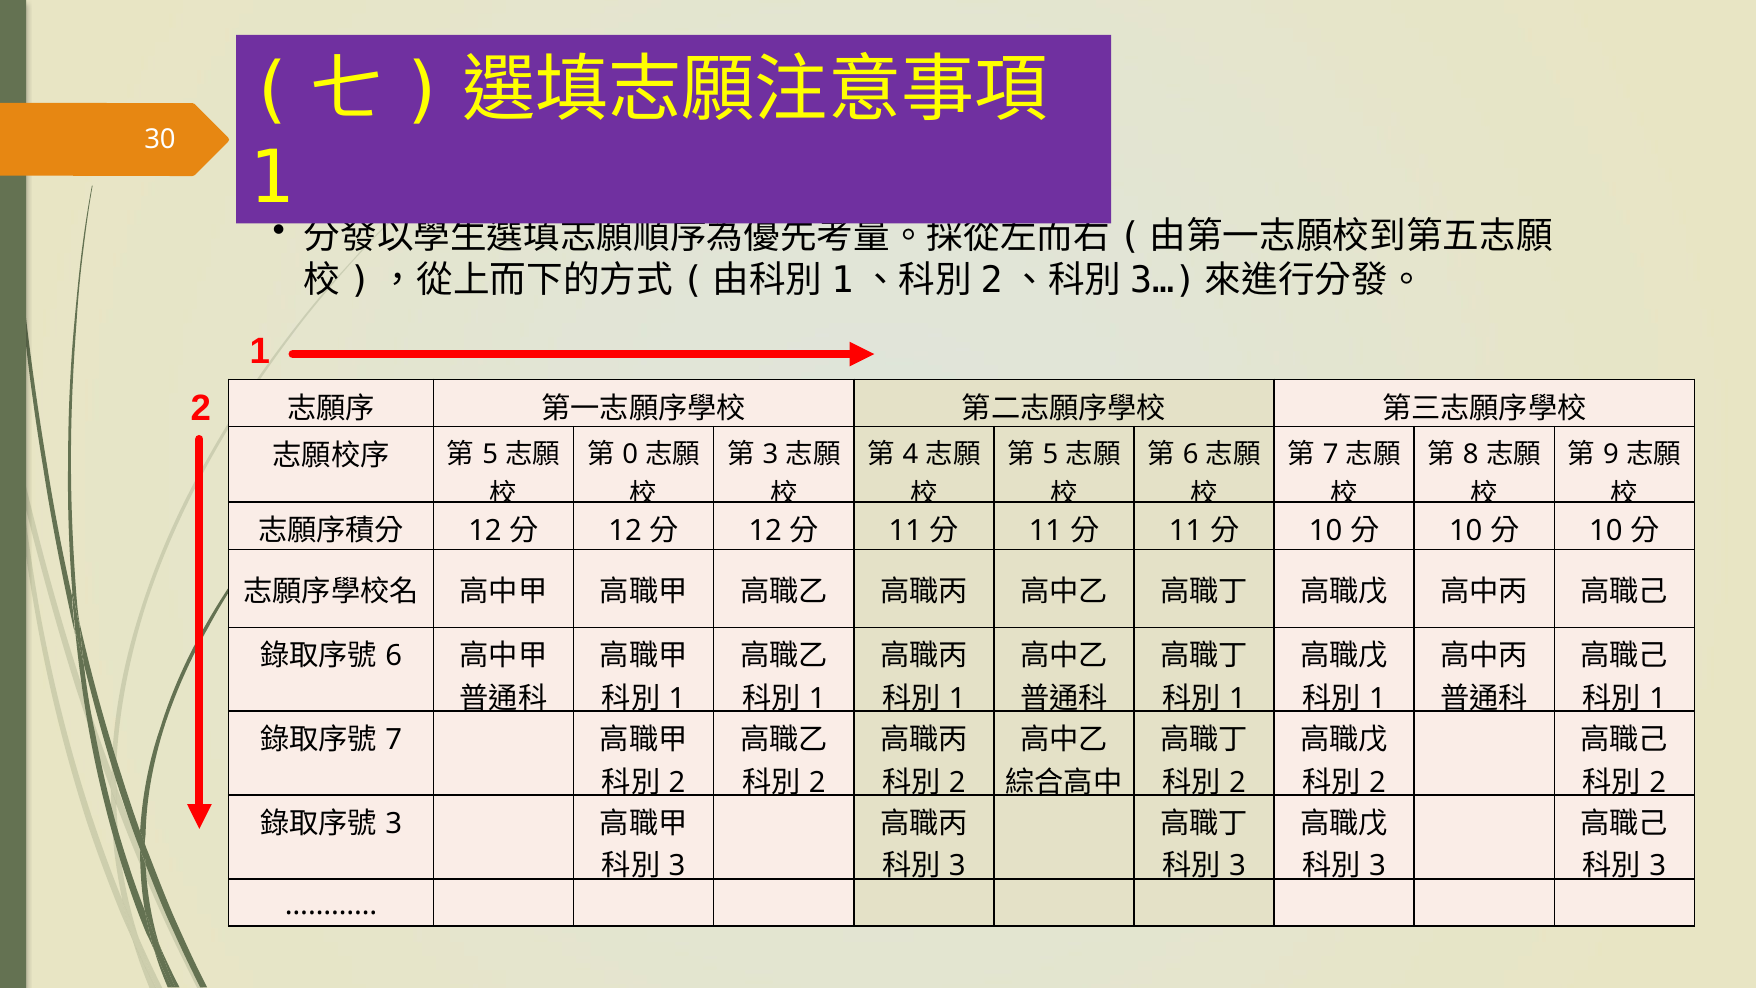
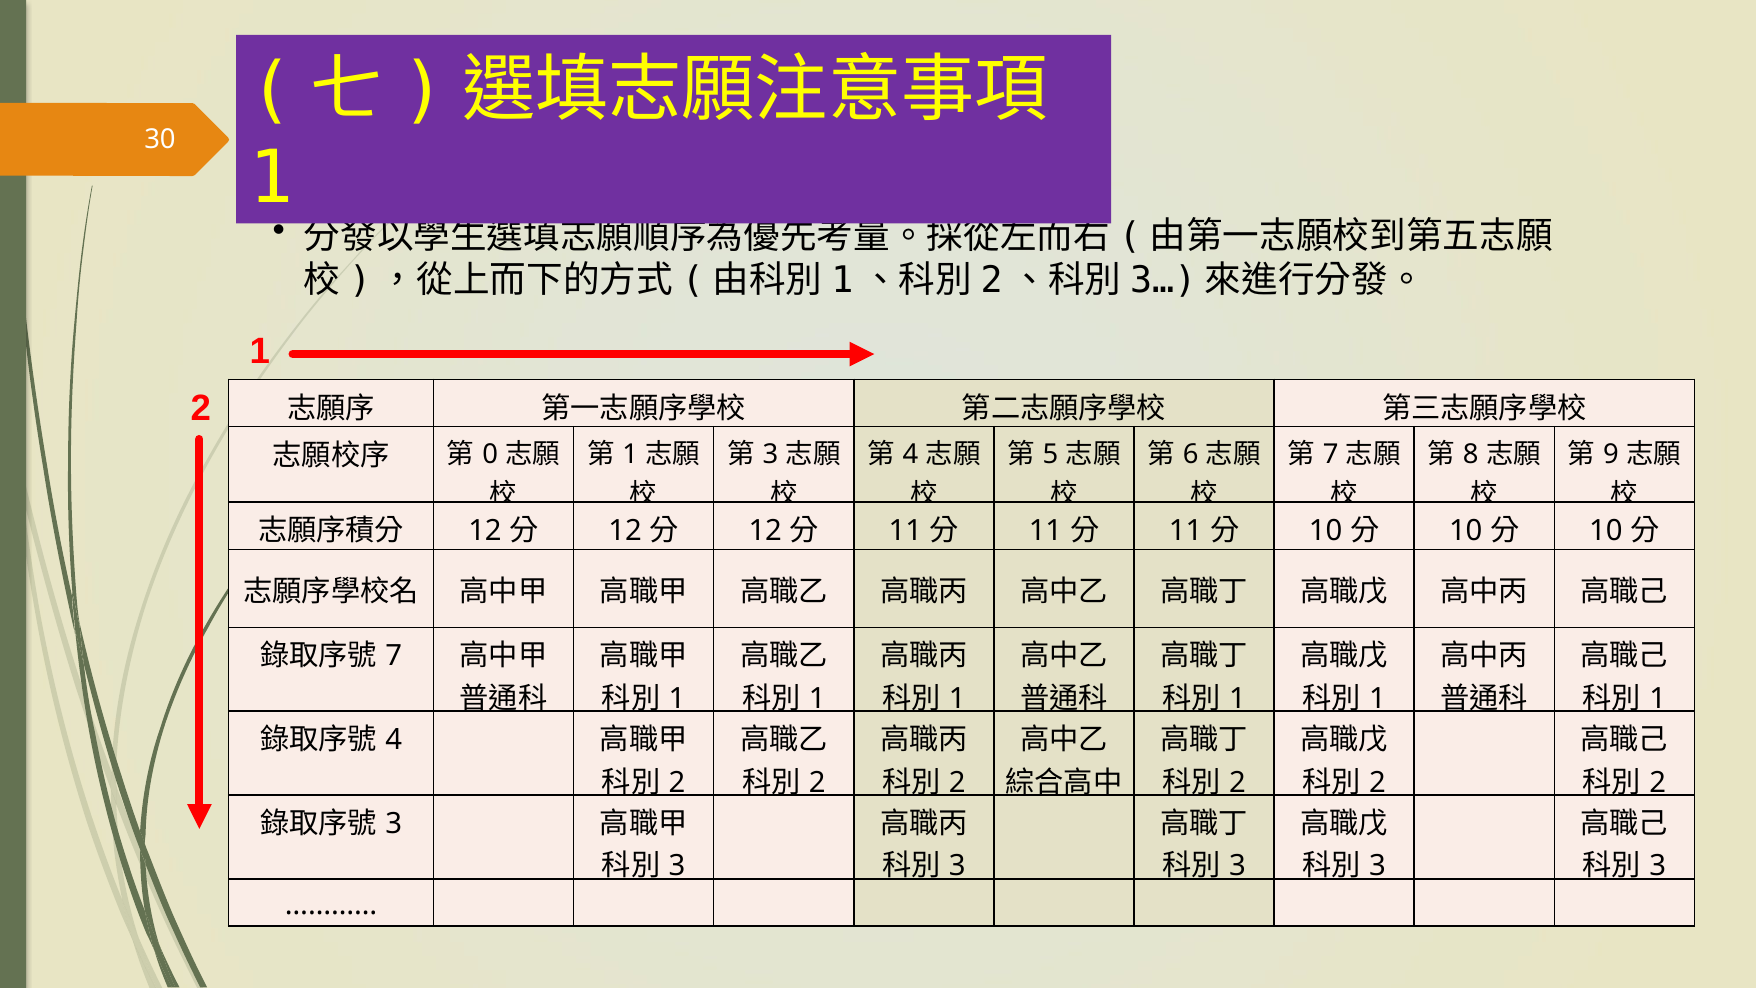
0: 0 -> 1 (630, 454)
5: 5 -> 0 (490, 454)
6: 6 -> 7 (394, 656)
7: 7 -> 4 (394, 740)
